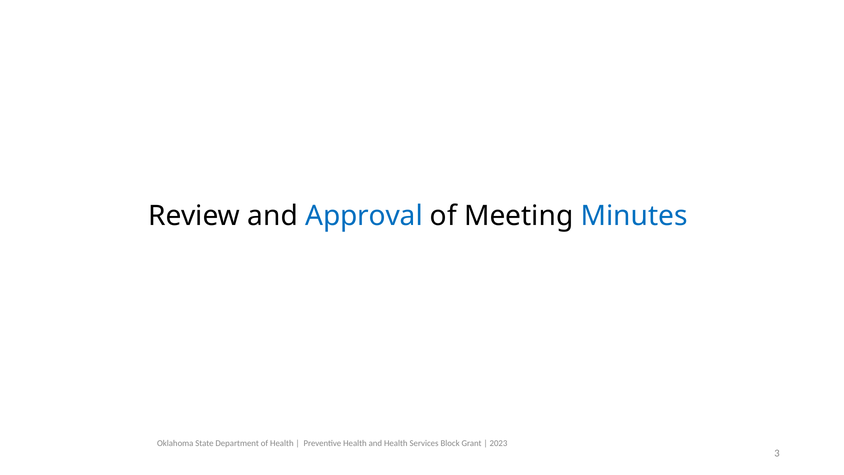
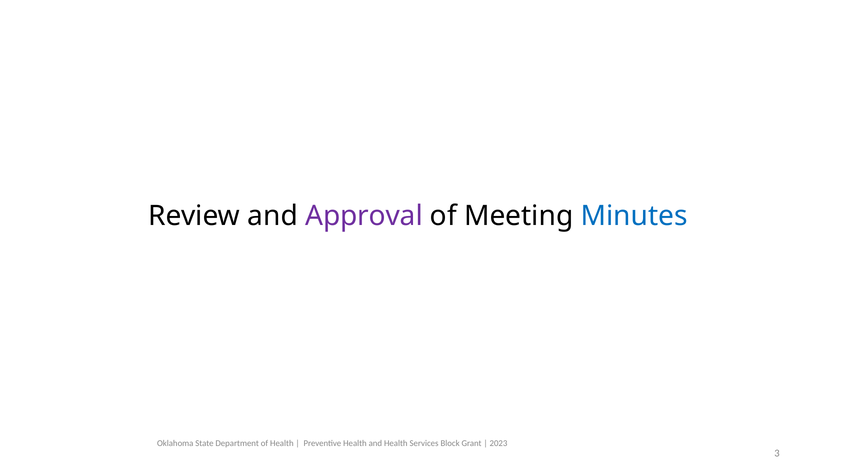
Approval colour: blue -> purple (364, 216)
